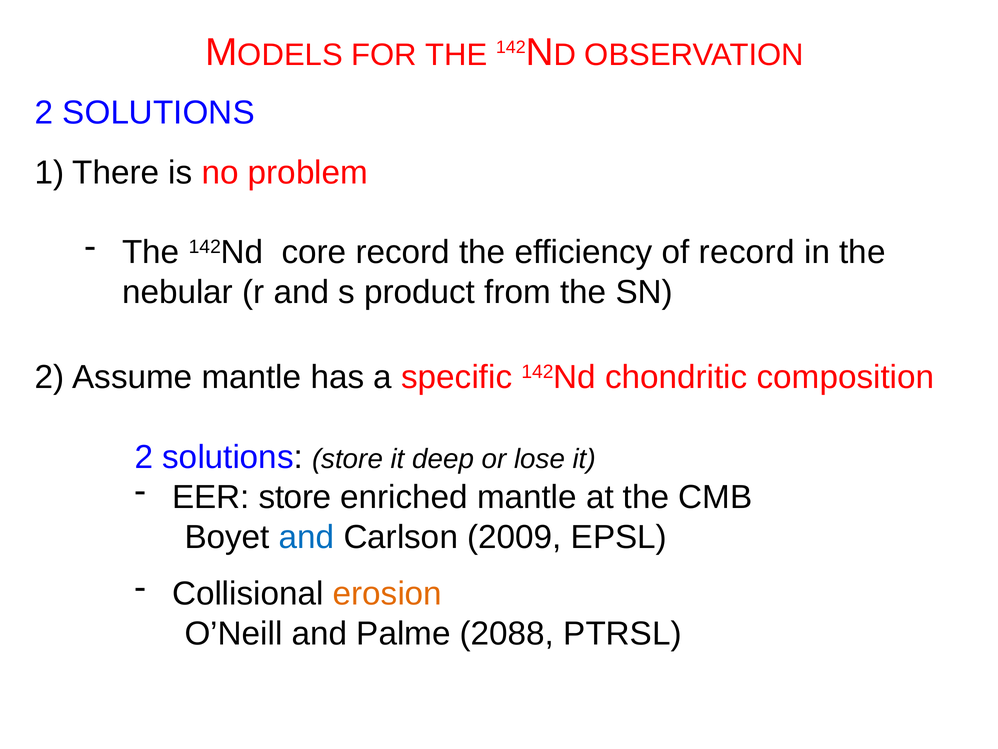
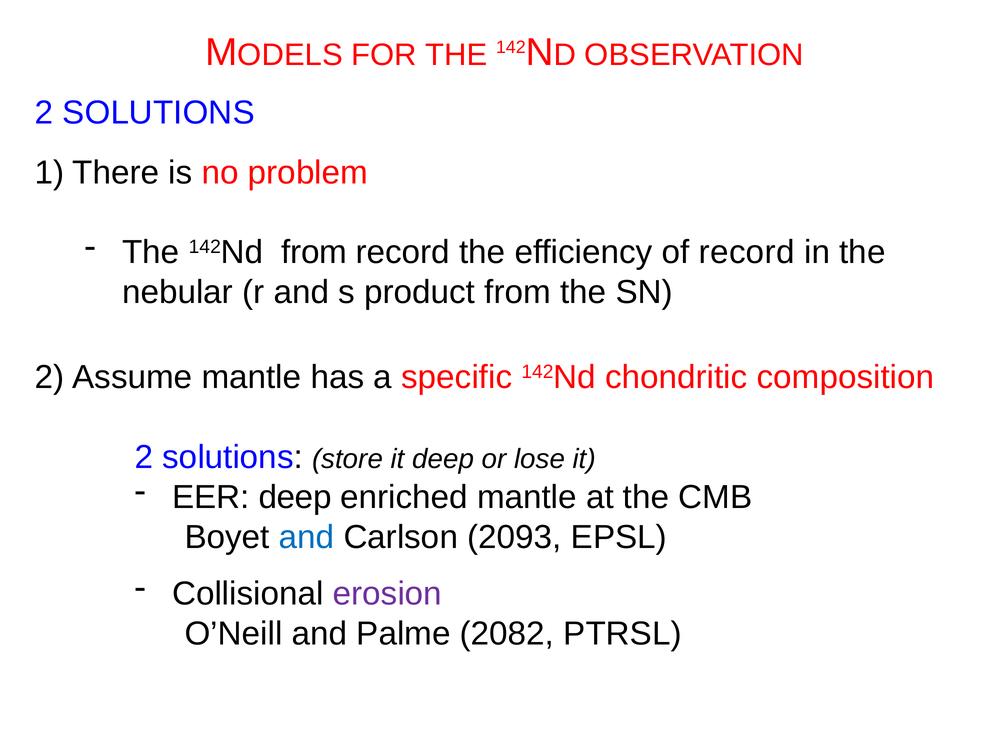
142Nd core: core -> from (314, 252)
EER store: store -> deep (295, 497)
2009: 2009 -> 2093 (514, 537)
erosion colour: orange -> purple (387, 593)
2088: 2088 -> 2082 (507, 633)
